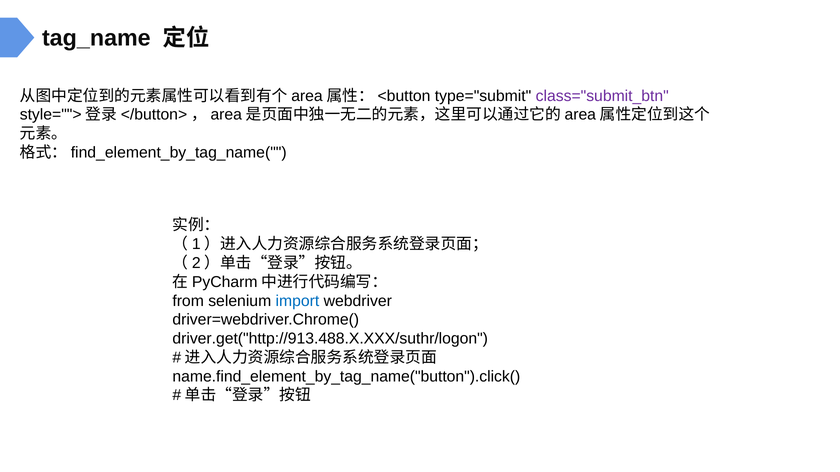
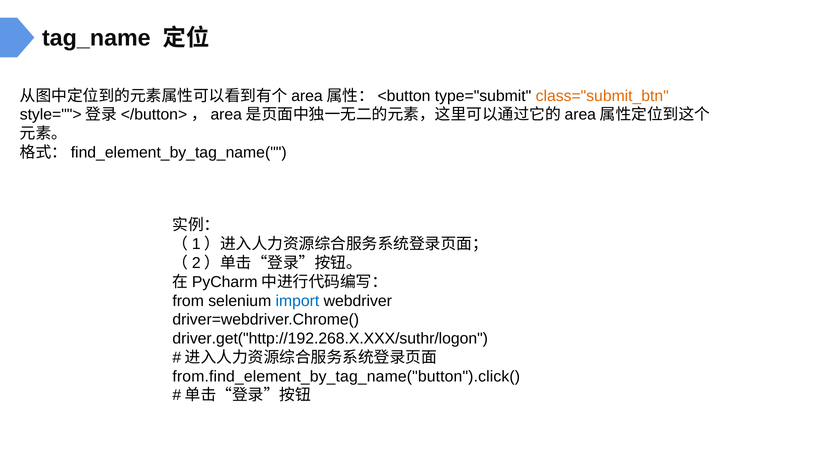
class="submit_btn colour: purple -> orange (602, 96)
driver.get("http://913.488.X.XXX/suthr/logon: driver.get("http://913.488.X.XXX/suthr/logon -> driver.get("http://192.268.X.XXX/suthr/logon (330, 339)
name.find_element_by_tag_name("button").click(: name.find_element_by_tag_name("button").click( -> from.find_element_by_tag_name("button").click( (346, 377)
